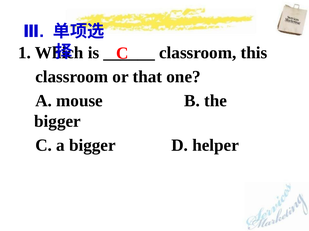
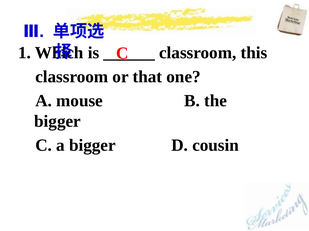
helper: helper -> cousin (216, 146)
